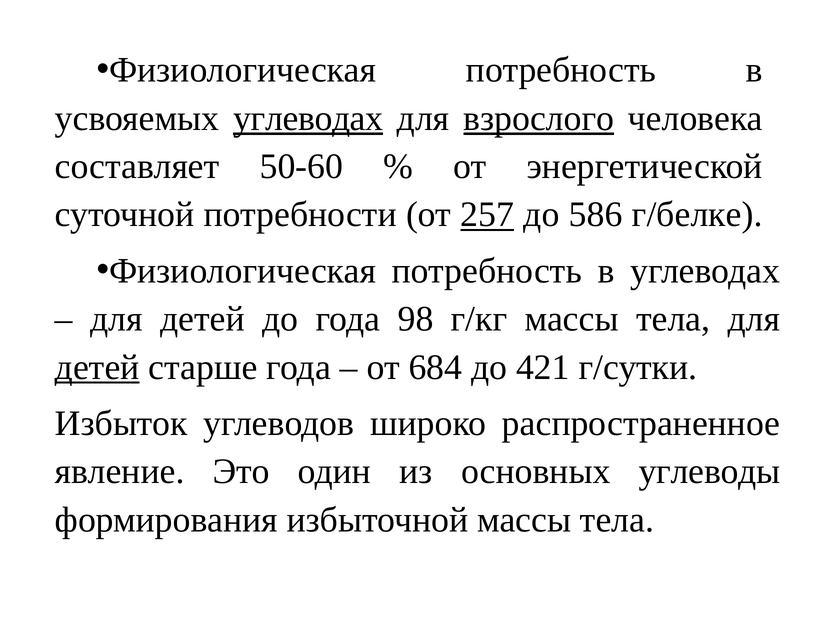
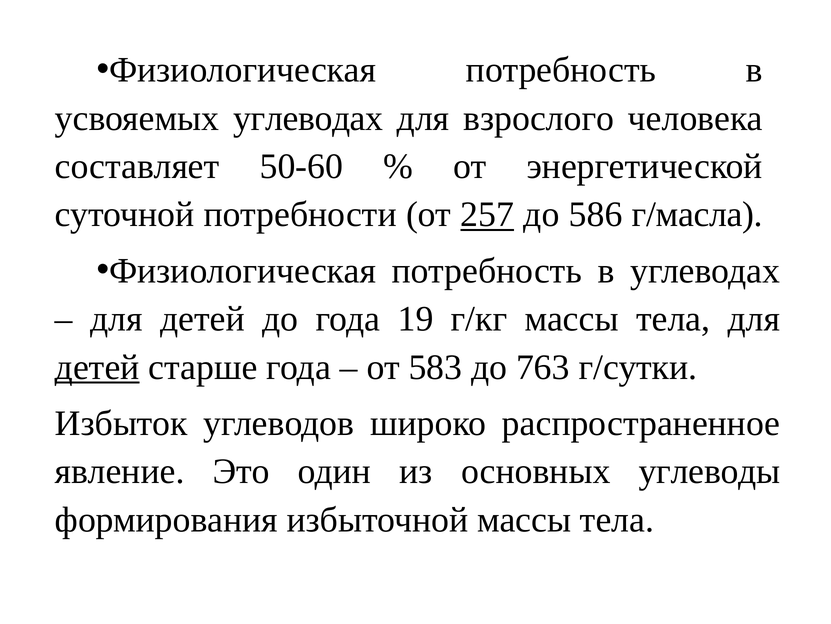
углеводах underline: present -> none (308, 118)
взрослого underline: present -> none (539, 118)
г/белке: г/белке -> г/масла (697, 214)
98: 98 -> 19 (416, 319)
684: 684 -> 583 (435, 367)
421: 421 -> 763 (543, 367)
